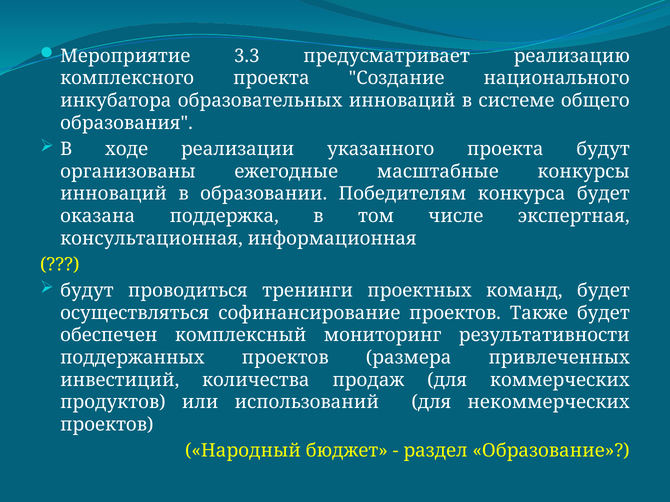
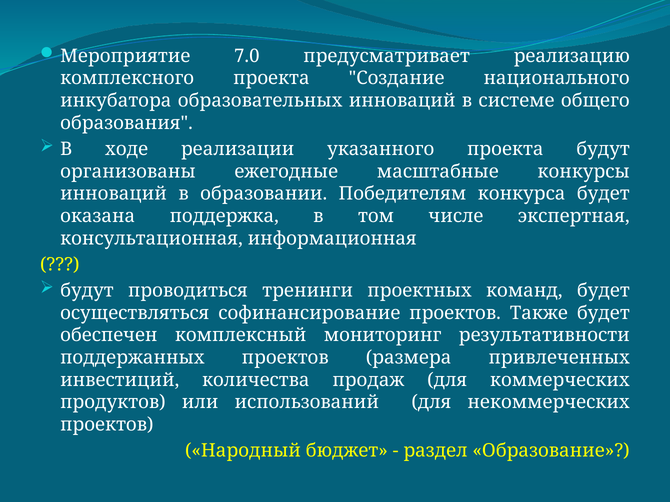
3.3: 3.3 -> 7.0 (247, 56)
